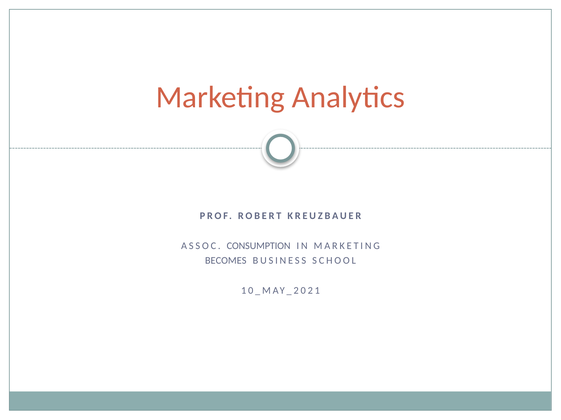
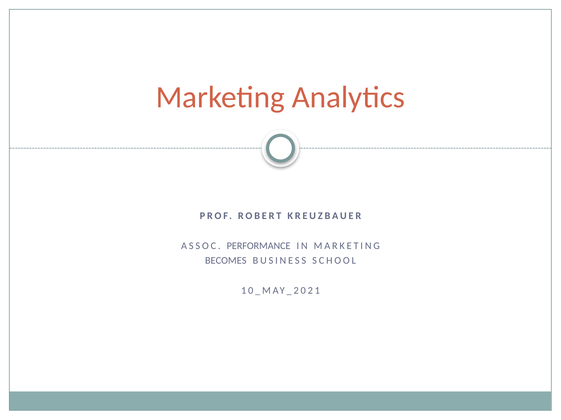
CONSUMPTION: CONSUMPTION -> PERFORMANCE (259, 246)
